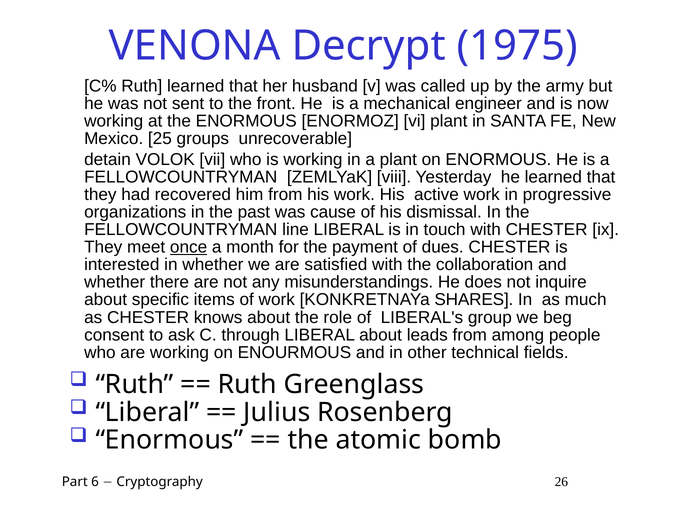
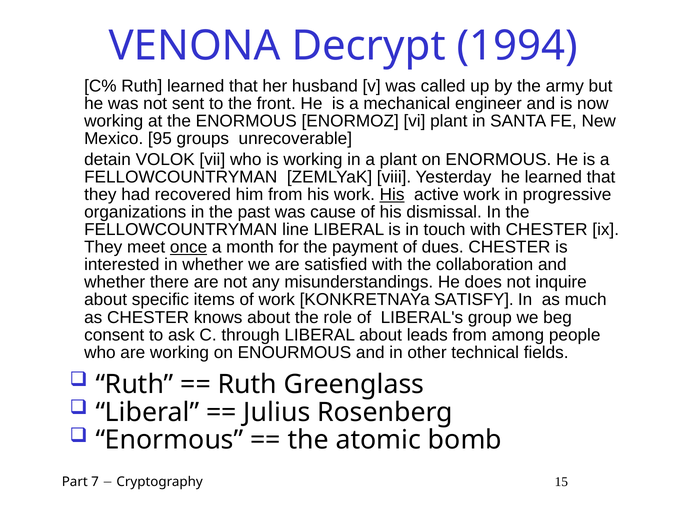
1975: 1975 -> 1994 (517, 46)
25: 25 -> 95 (160, 139)
His underline: none -> present (392, 195)
SHARES: SHARES -> SATISFY (474, 300)
6: 6 -> 7 (95, 482)
26: 26 -> 15 (561, 482)
